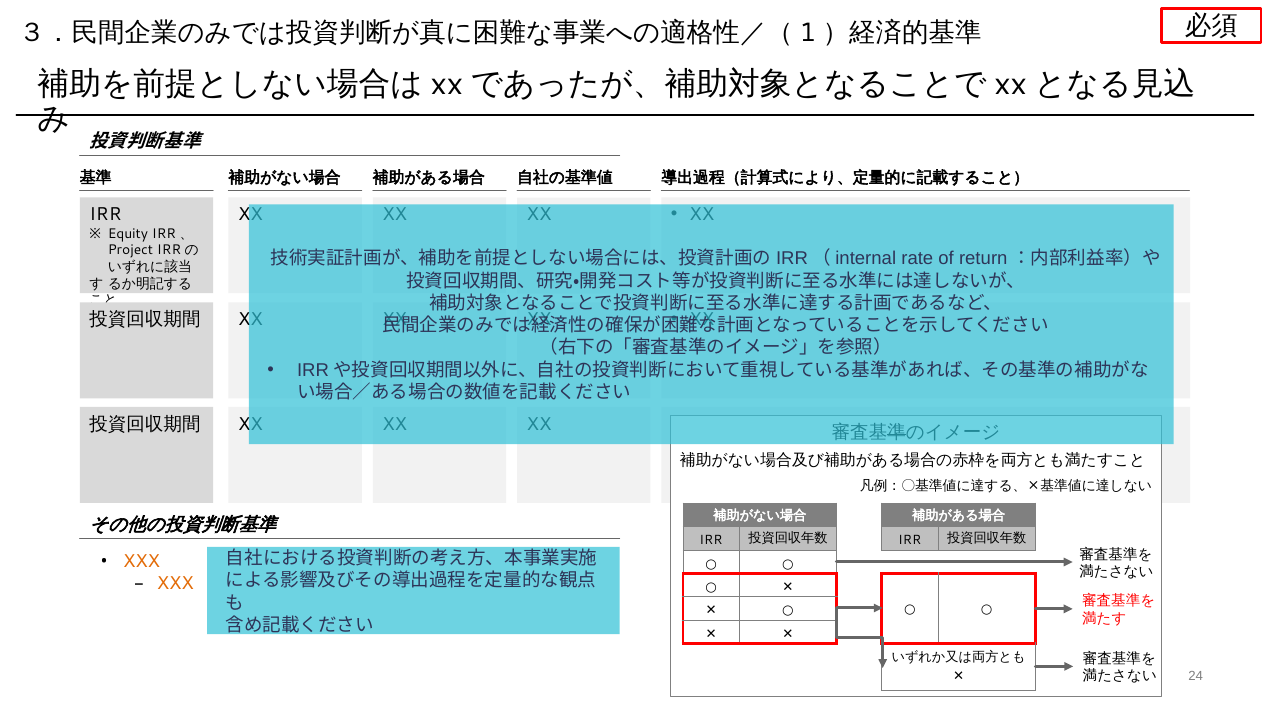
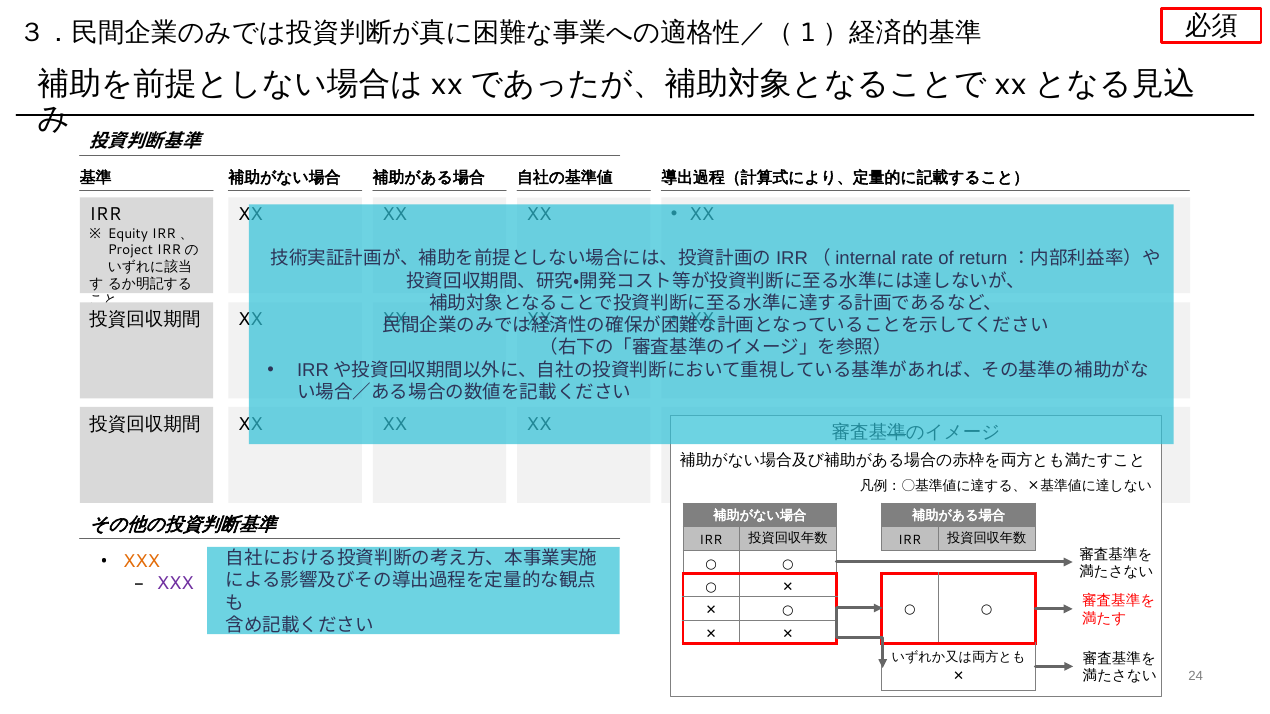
XXX colour: orange -> purple (175, 584)
